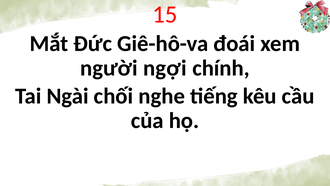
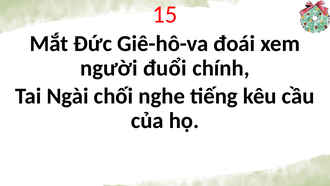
ngợi: ngợi -> đuổi (165, 68)
